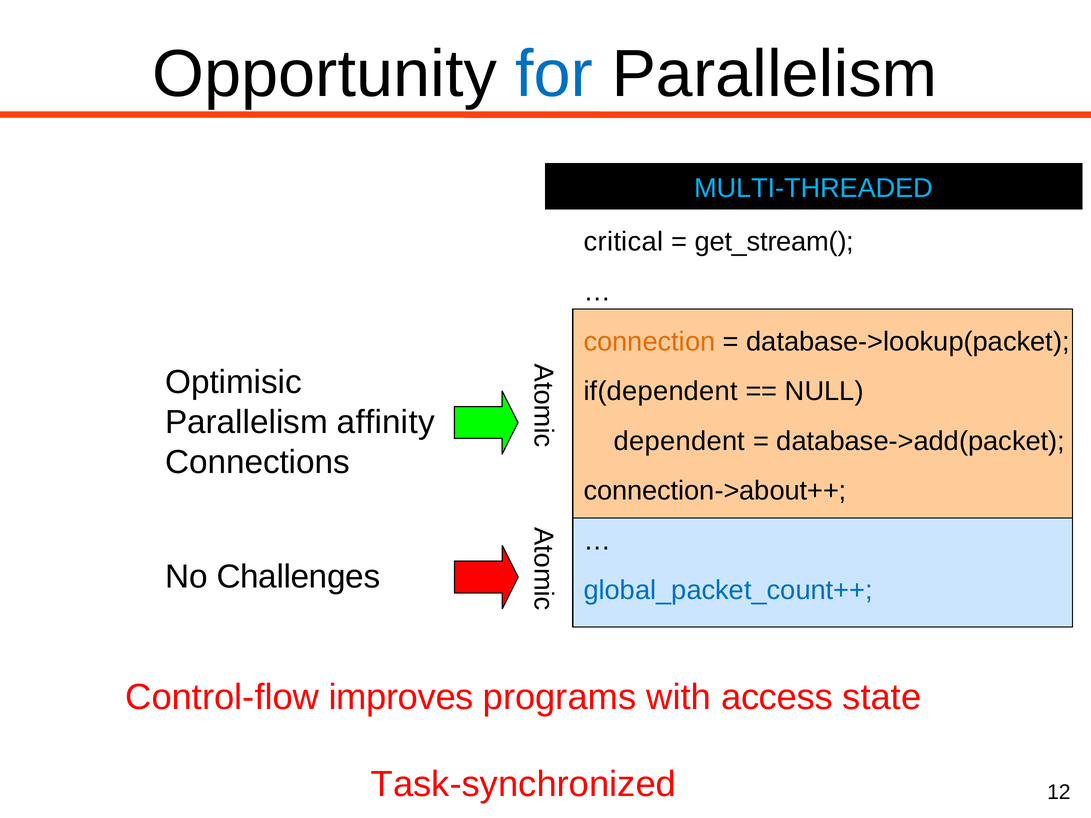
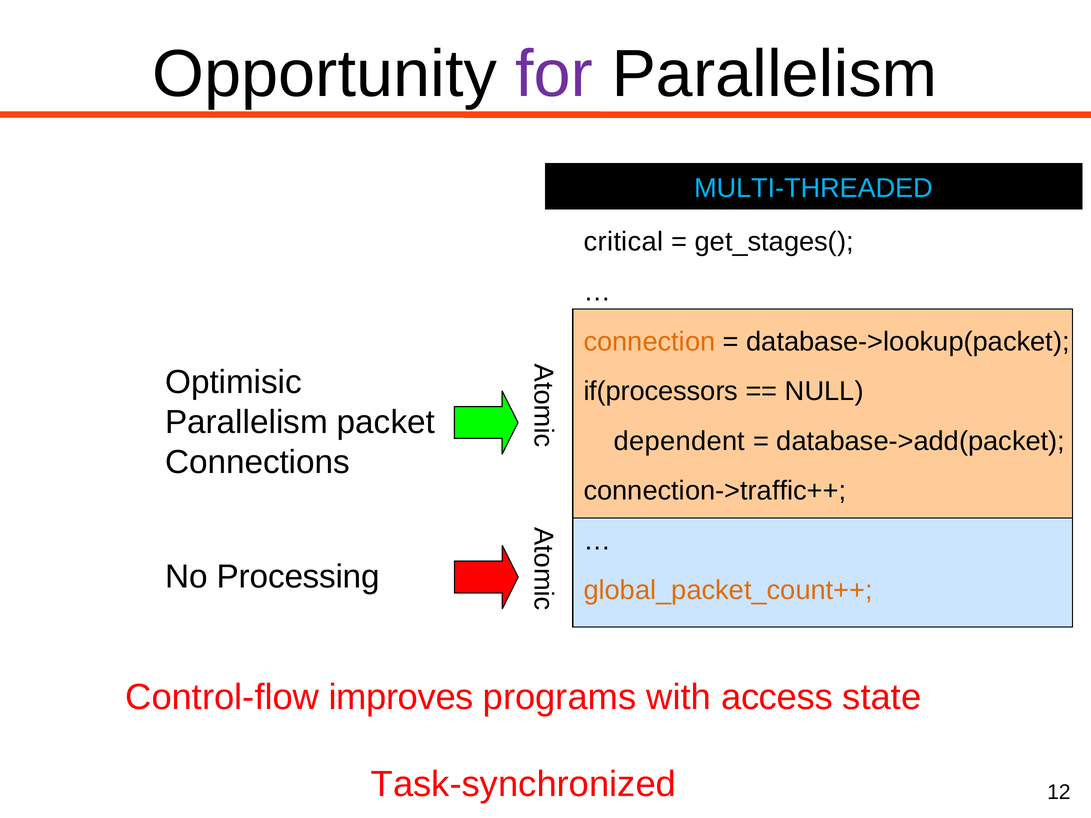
for colour: blue -> purple (554, 74)
get_stream(: get_stream( -> get_stages( (774, 242)
if(dependent: if(dependent -> if(processors (661, 391)
affinity: affinity -> packet (386, 422)
connection->about++: connection->about++ -> connection->traffic++ (715, 491)
Challenges: Challenges -> Processing (298, 577)
global_packet_count++ colour: blue -> orange (728, 591)
